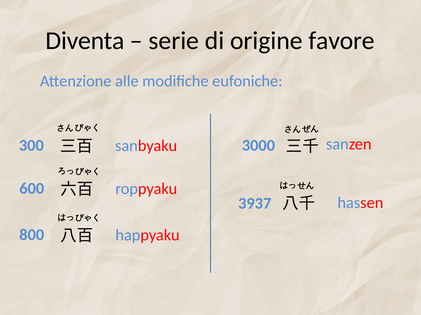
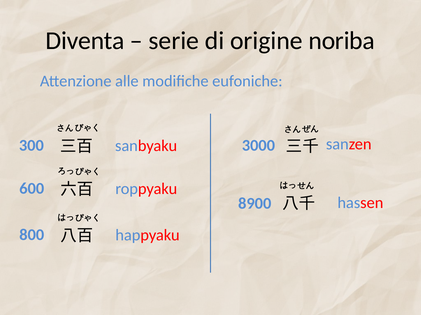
favore: favore -> noriba (342, 41)
3937: 3937 -> 8900 (255, 204)
